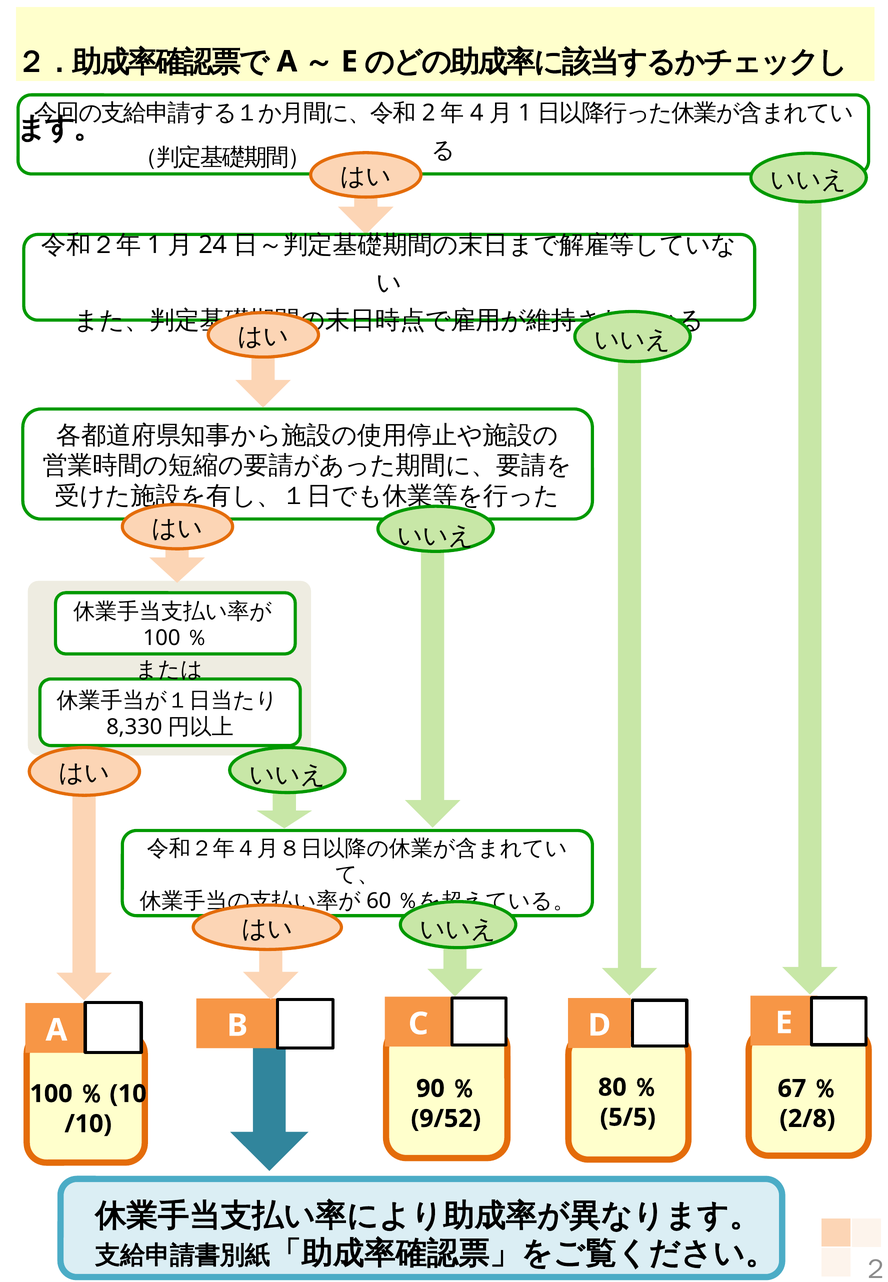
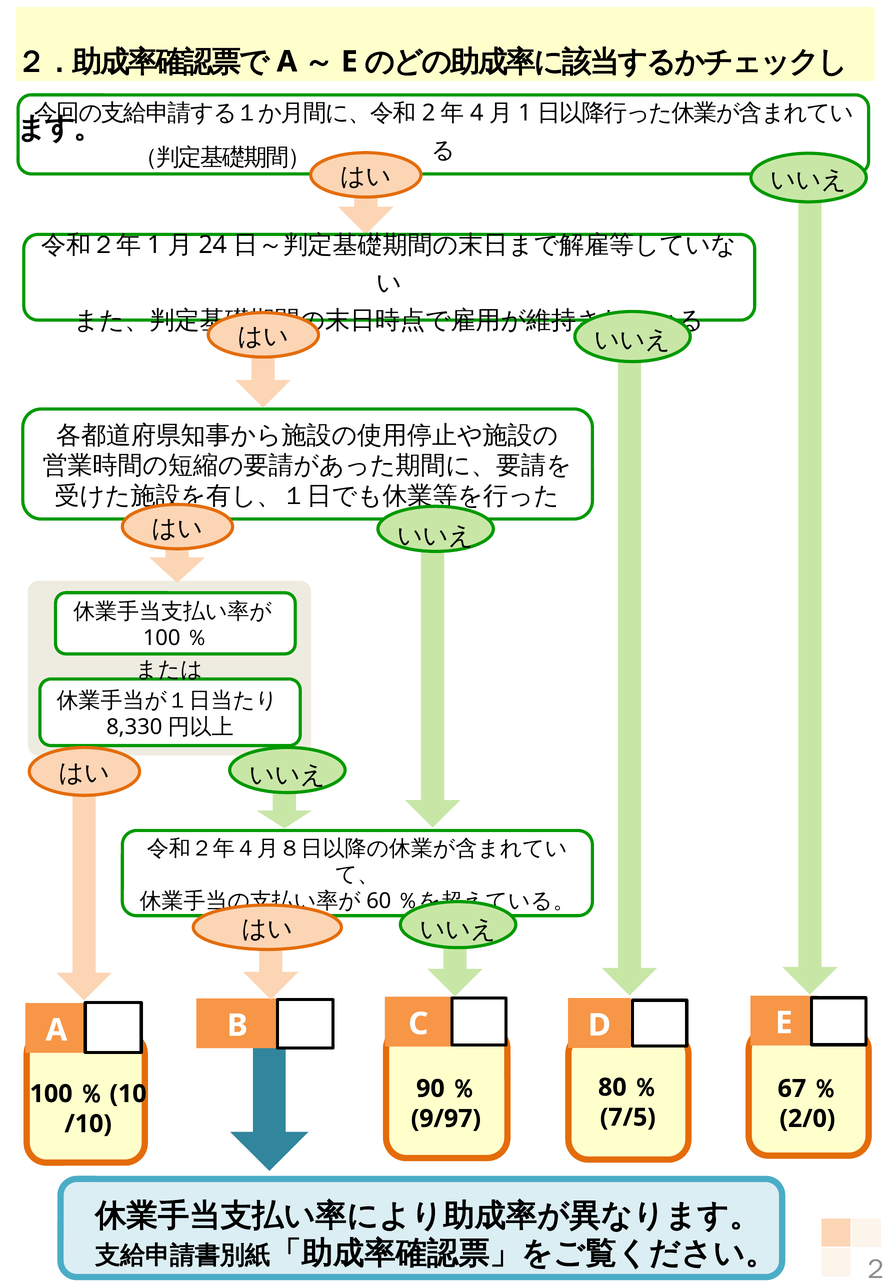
5/5: 5/5 -> 7/5 (628, 1118)
9/52: 9/52 -> 9/97 (446, 1119)
2/8: 2/8 -> 2/0 (807, 1119)
